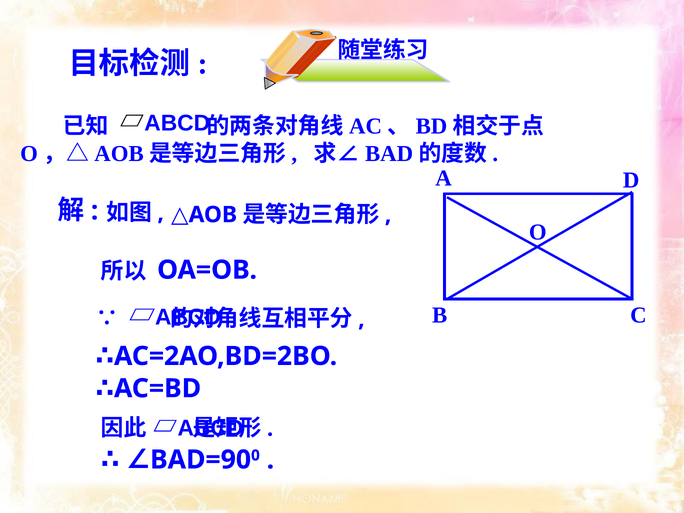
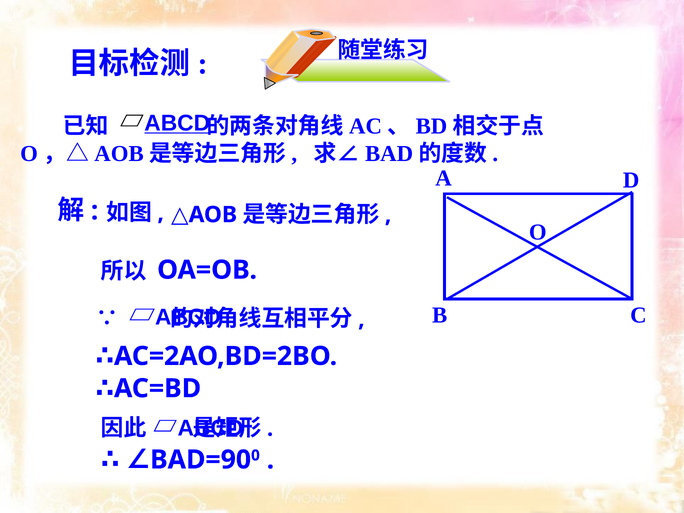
ABCD underline: none -> present (177, 123)
